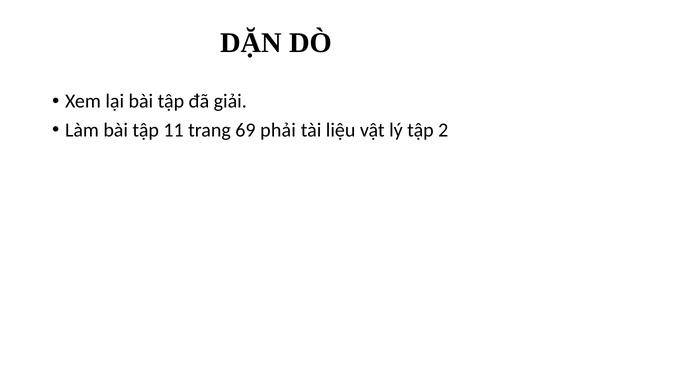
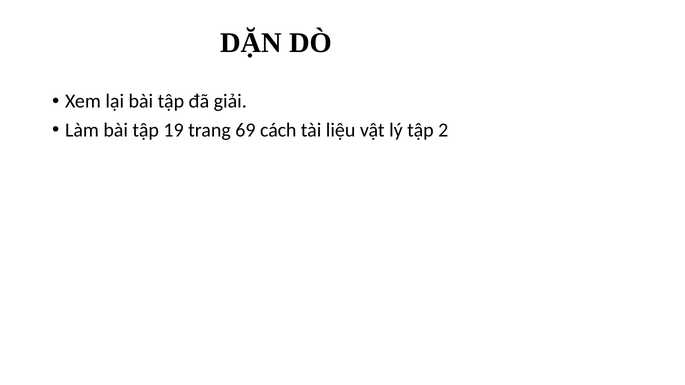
11: 11 -> 19 (174, 130)
phải: phải -> cách (278, 130)
